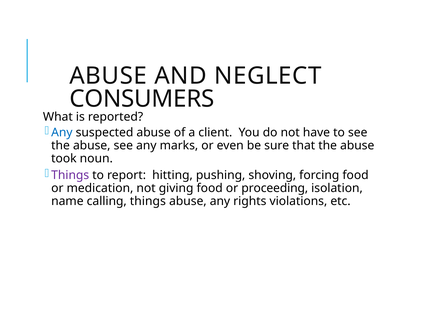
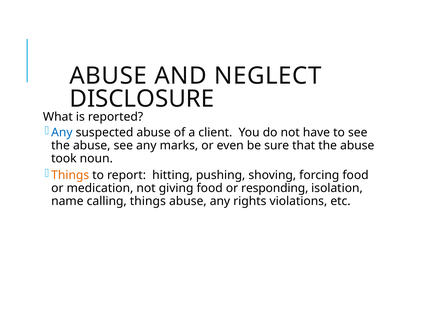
CONSUMERS: CONSUMERS -> DISCLOSURE (142, 99)
Things colour: purple -> orange (70, 175)
proceeding: proceeding -> responding (275, 188)
